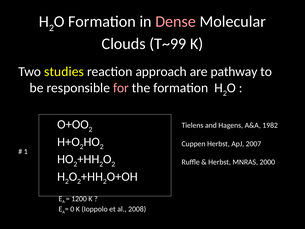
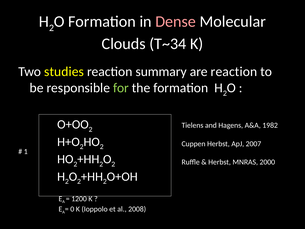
T~99: T~99 -> T~34 (168, 44)
approach: approach -> summary (161, 72)
are pathway: pathway -> reaction (234, 72)
for colour: pink -> light green (121, 88)
